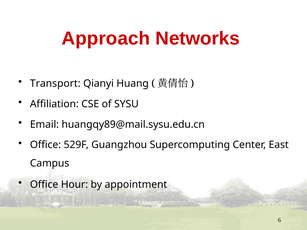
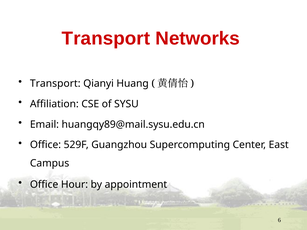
Approach: Approach -> Transport (106, 39)
